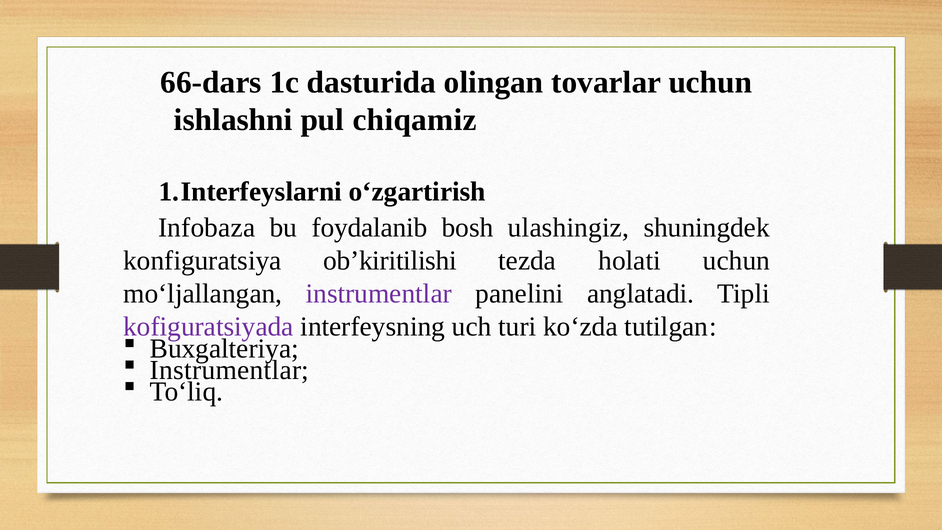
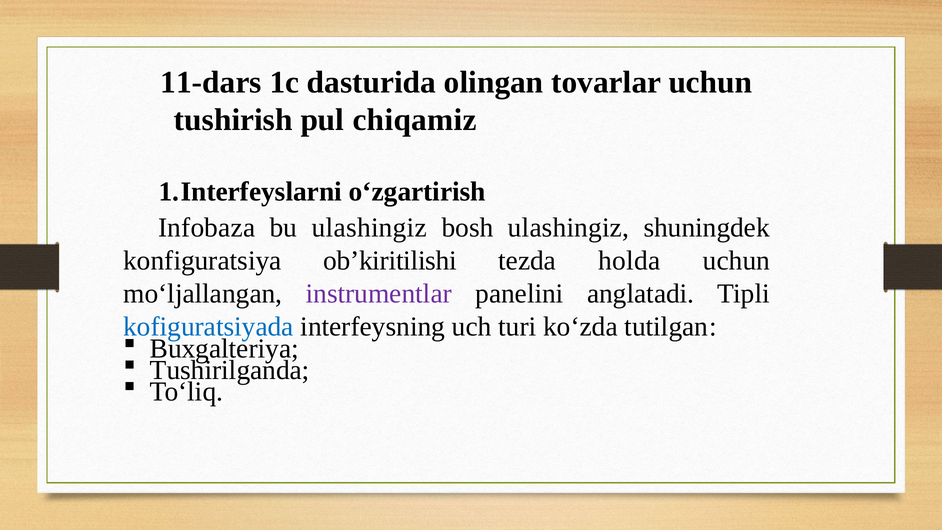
66-dars: 66-dars -> 11-dars (211, 82)
ishlashni: ishlashni -> tushirish (233, 120)
bu foydalanib: foydalanib -> ulashingiz (369, 228)
holati: holati -> holda (629, 261)
kofiguratsiyada colour: purple -> blue (208, 327)
Instrumentlar: Instrumentlar -> Tushirilganda (230, 370)
